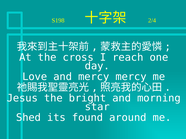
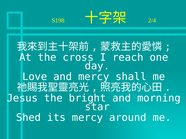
mercy mercy: mercy -> shall (131, 77)
its found: found -> mercy (88, 118)
